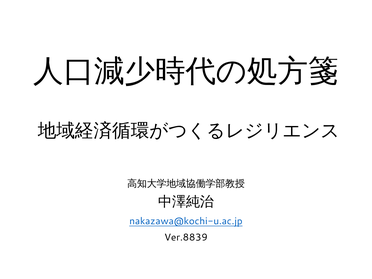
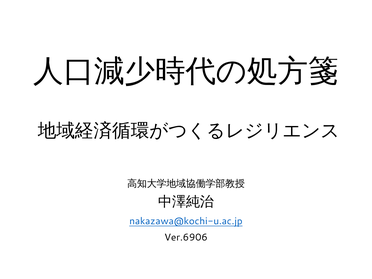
Ver.8839: Ver.8839 -> Ver.6906 (186, 237)
